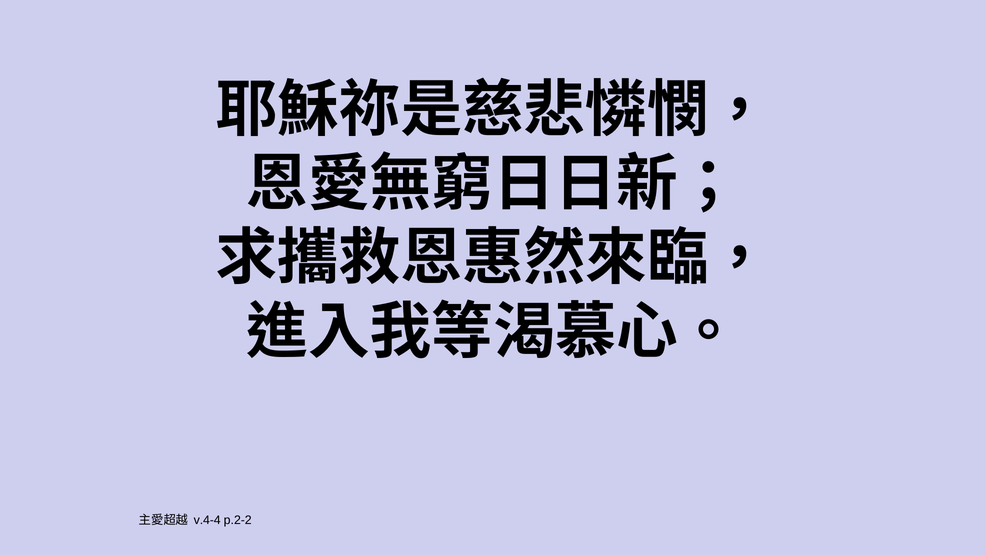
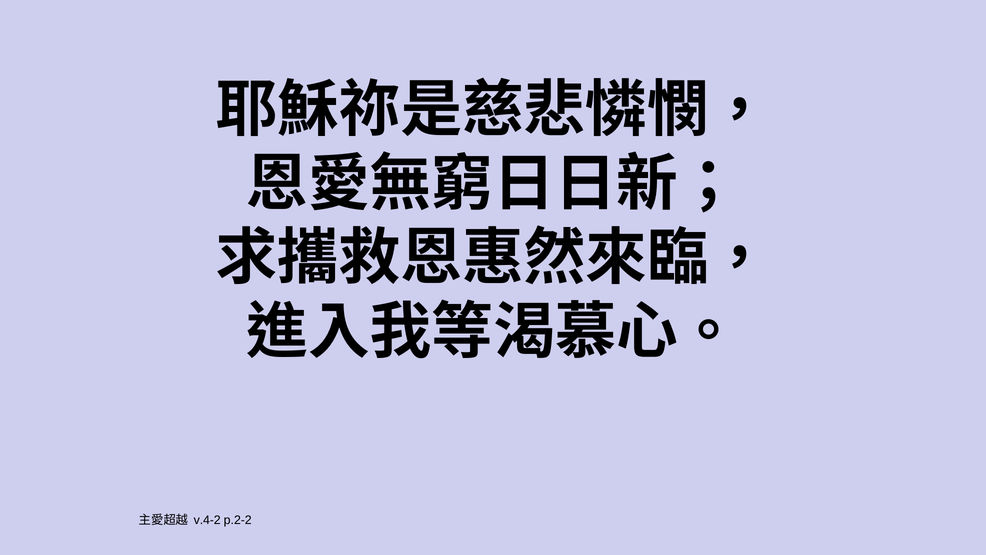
v.4-4: v.4-4 -> v.4-2 (207, 520)
